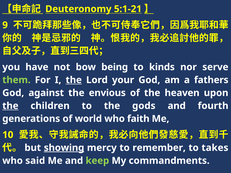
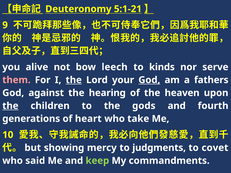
have: have -> alive (37, 67)
being: being -> leech (115, 67)
them colour: light green -> pink (16, 80)
God underline: none -> present (149, 80)
envious: envious -> hearing (107, 93)
world: world -> heart (88, 119)
faith: faith -> take (138, 119)
showing underline: present -> none (64, 148)
remember: remember -> judgments (159, 148)
takes: takes -> covet (215, 148)
